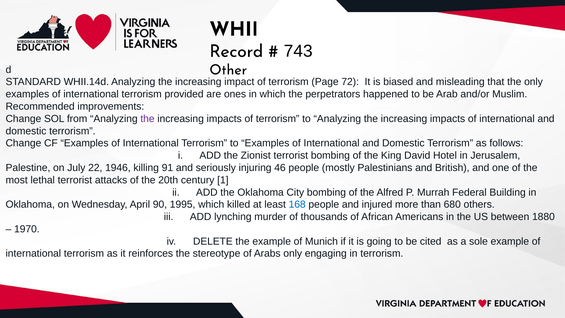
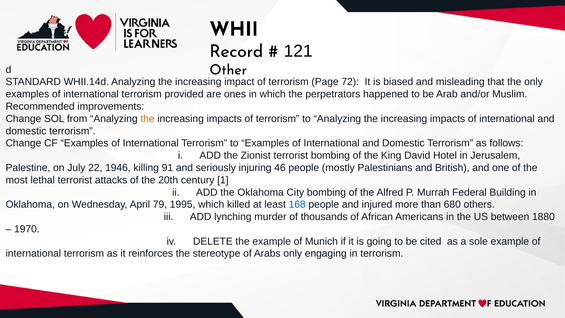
743: 743 -> 121 (298, 51)
the colour: purple -> orange (148, 119)
90: 90 -> 79 (160, 204)
